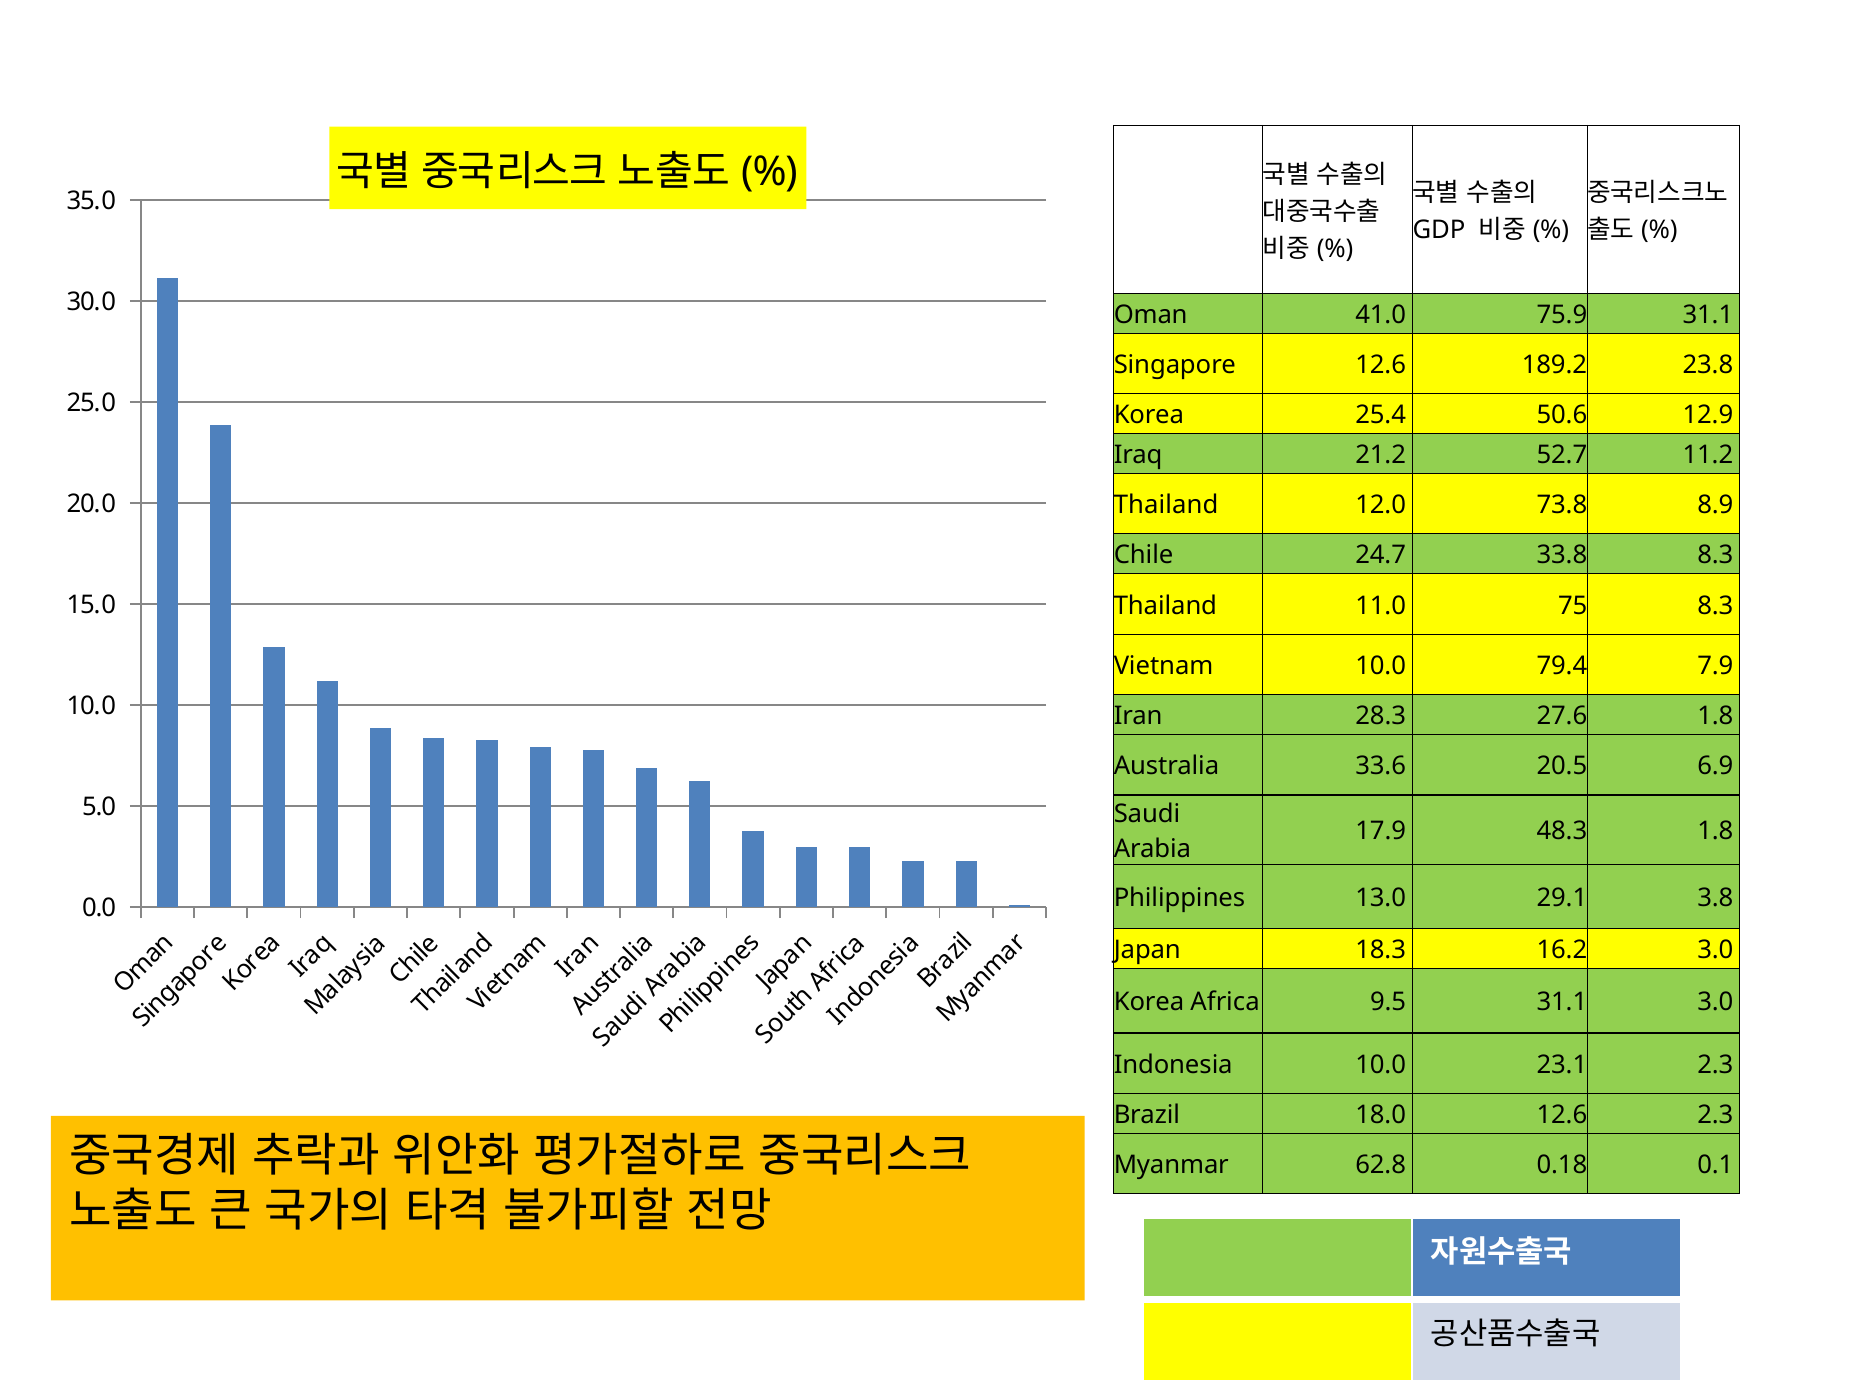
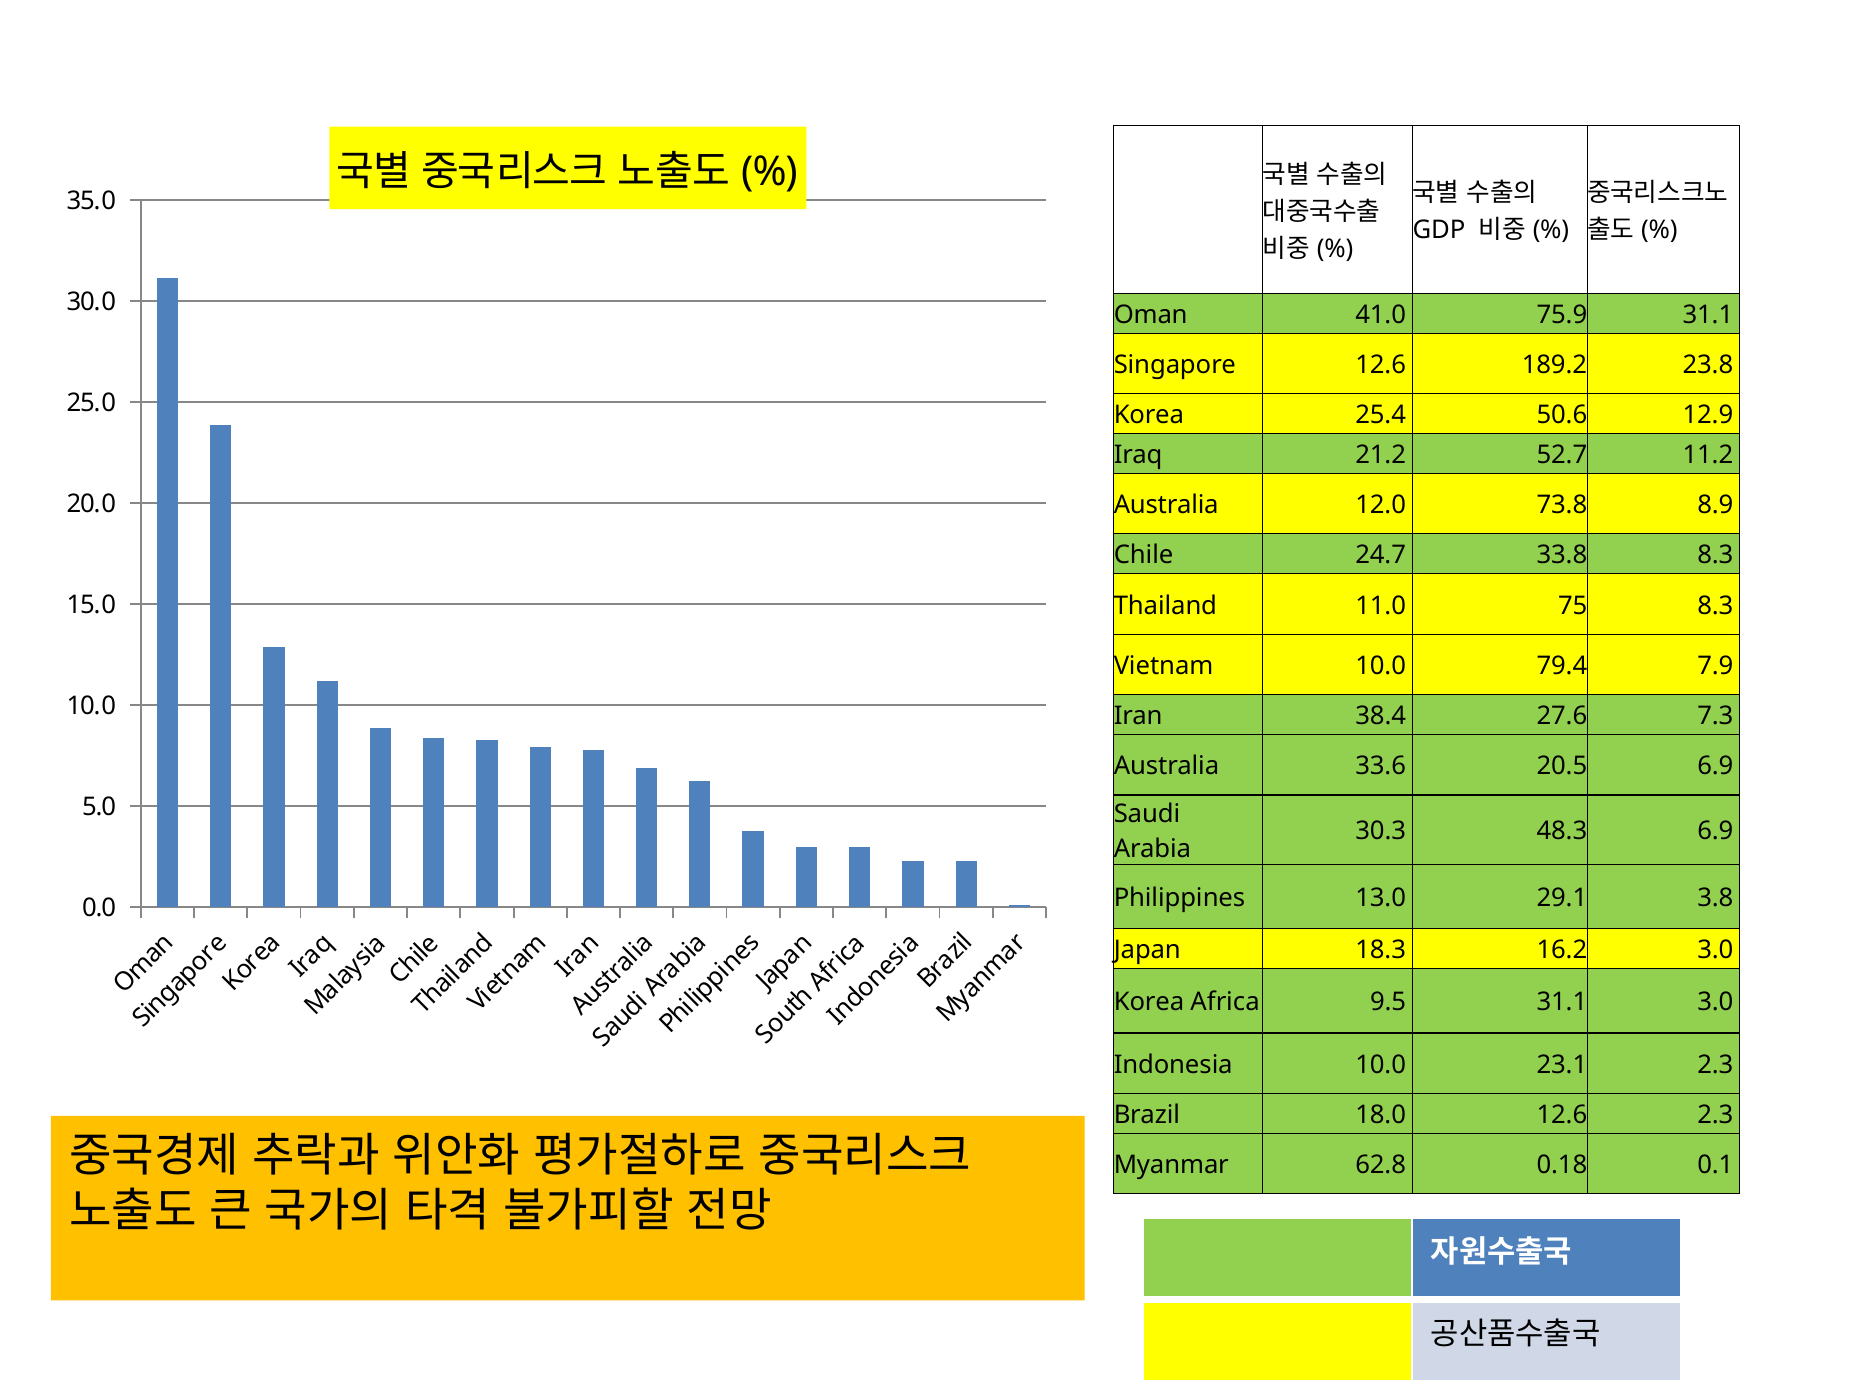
Thailand: Thailand -> Australia (1166, 505)
28.3: 28.3 -> 38.4 (1381, 716)
27.6 1.8: 1.8 -> 7.3 (1715, 716)
17.9: 17.9 -> 30.3 (1381, 831)
48.3 1.8: 1.8 -> 6.9 (1715, 831)
